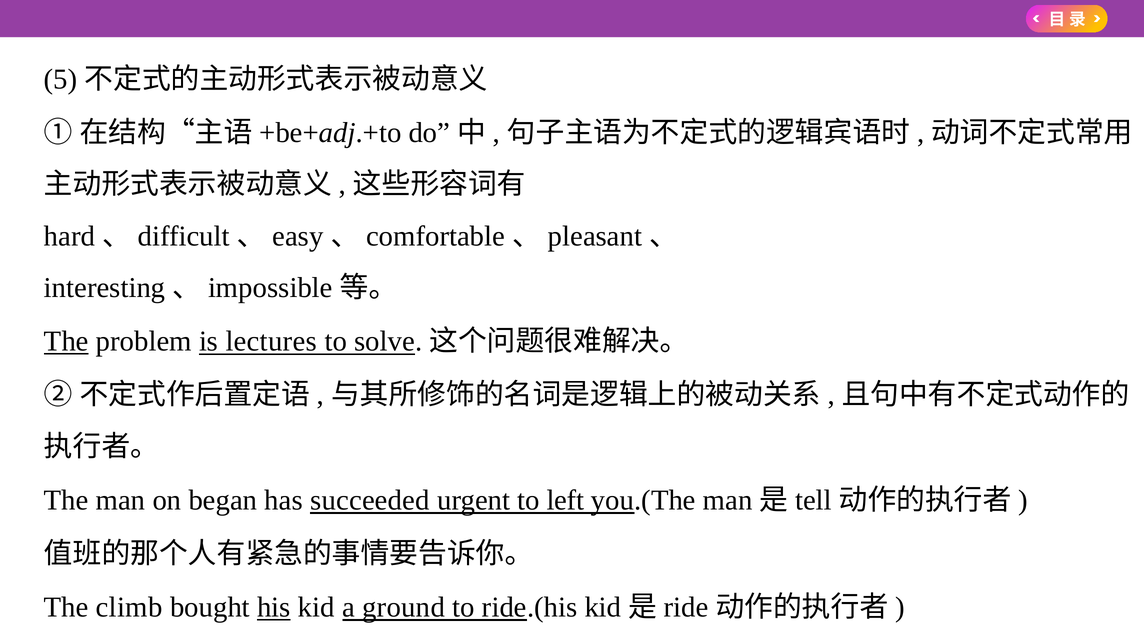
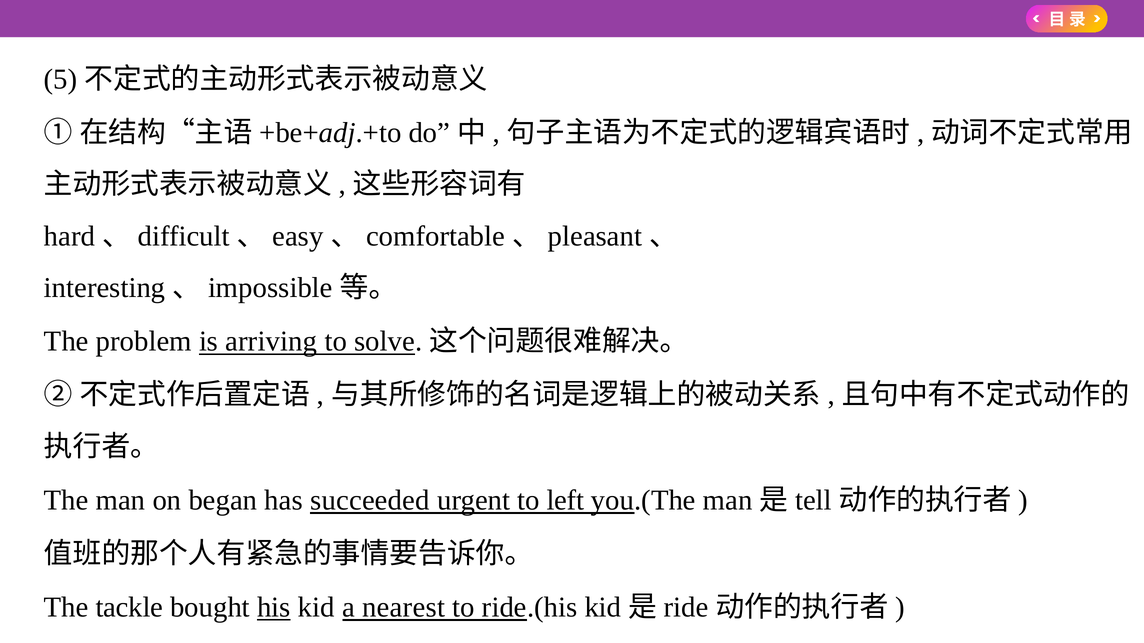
The underline: present -> none (66, 342)
lectures: lectures -> arriving (271, 342)
climb: climb -> tackle (129, 607)
ground: ground -> nearest (404, 607)
